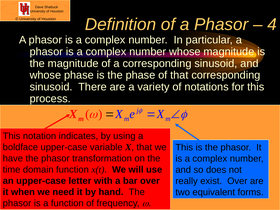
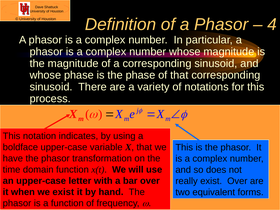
we need: need -> exist (63, 192)
